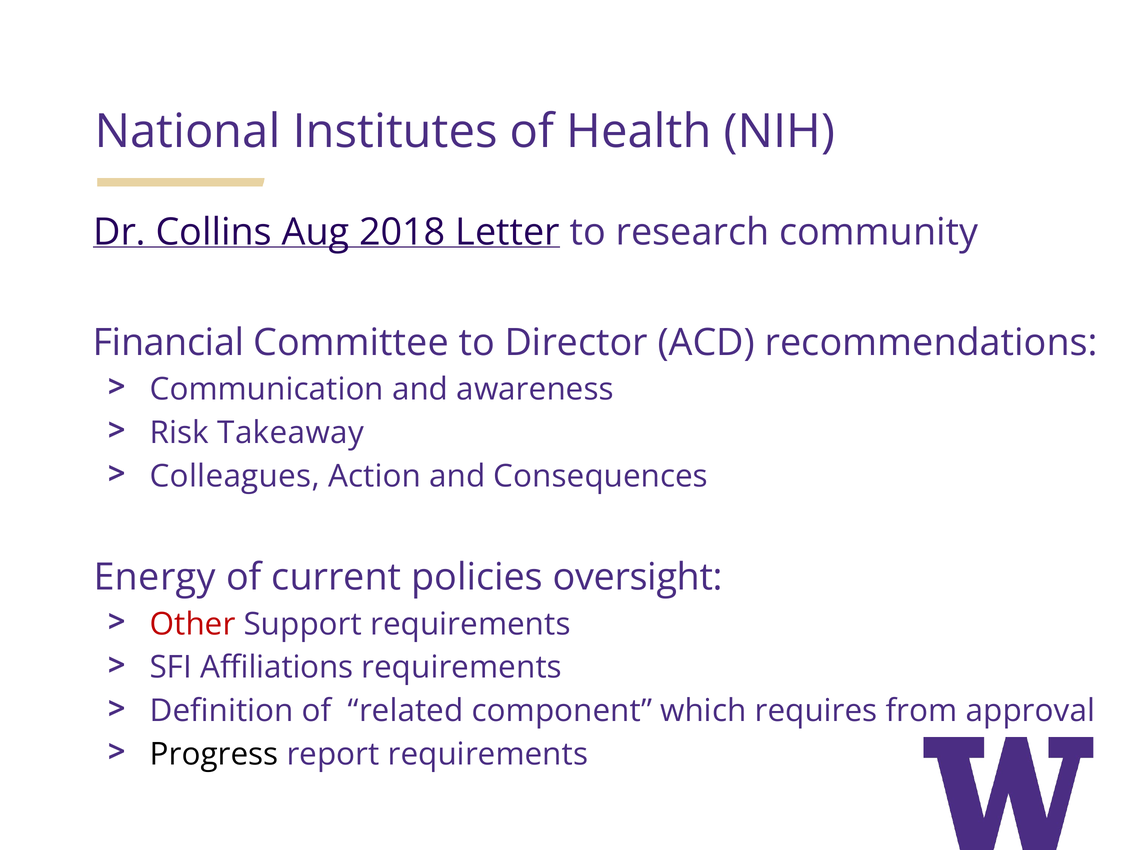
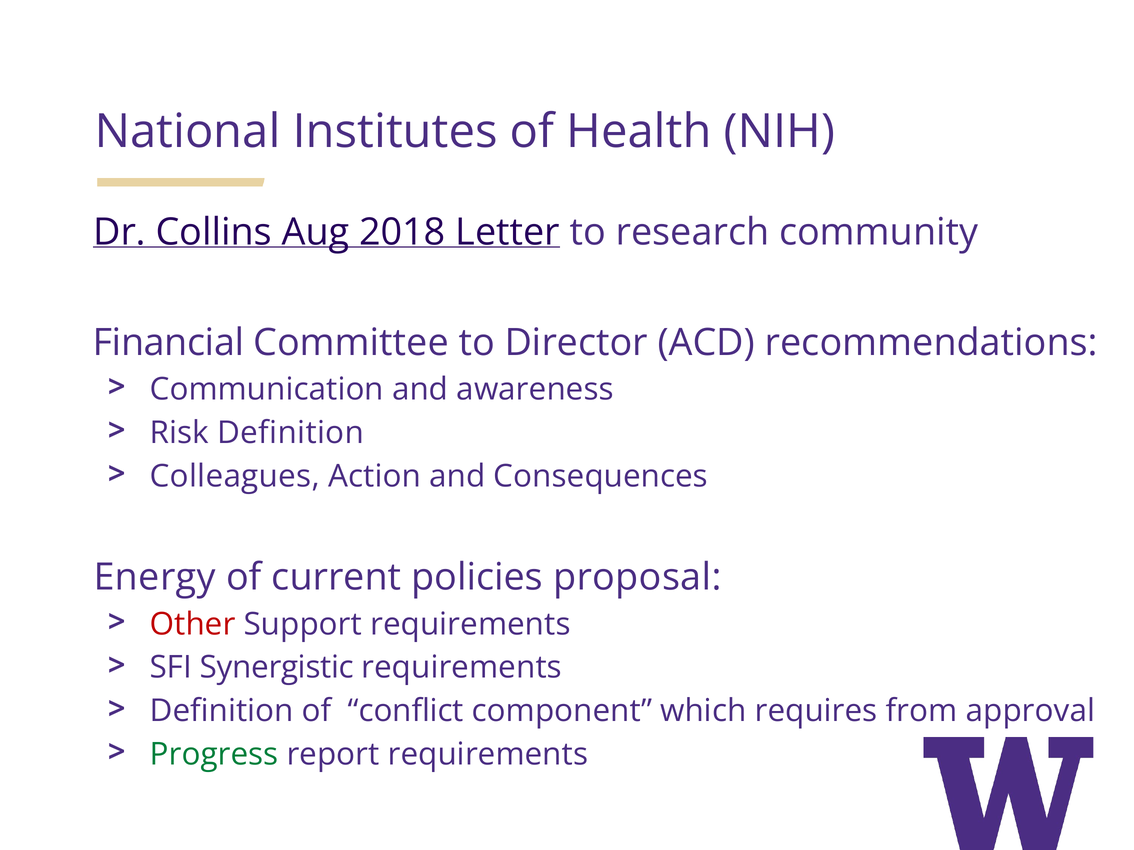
Risk Takeaway: Takeaway -> Definition (291, 433)
oversight: oversight -> proposal (637, 578)
Affiliations: Affiliations -> Synergistic (277, 668)
related: related -> conflict (406, 711)
Progress colour: black -> green (214, 755)
